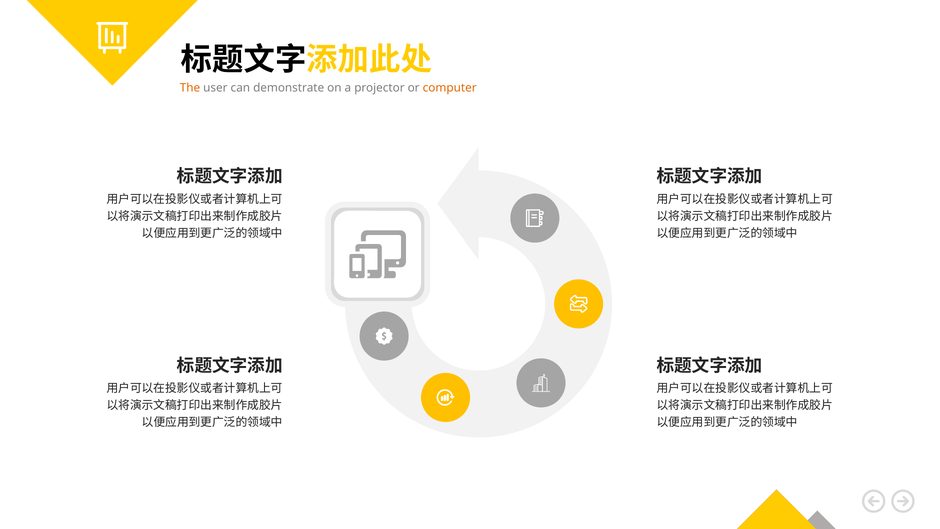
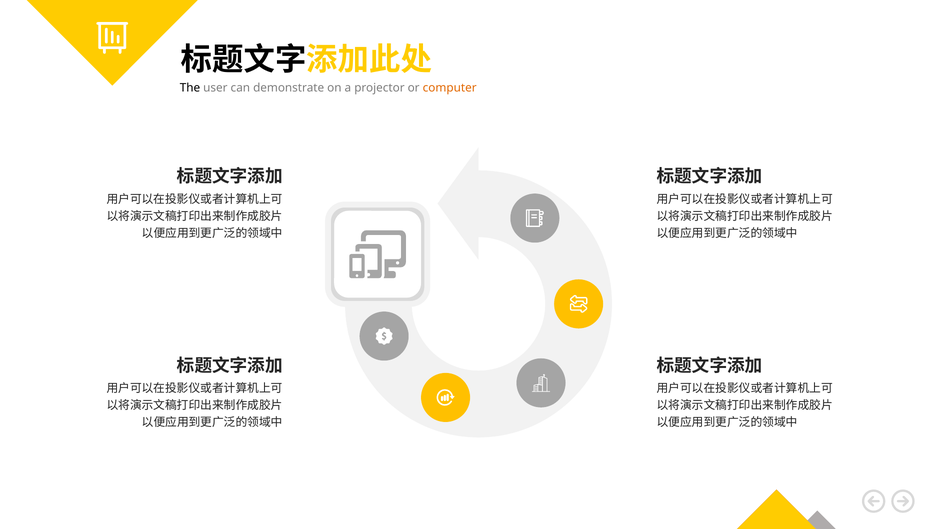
The colour: orange -> black (190, 88)
